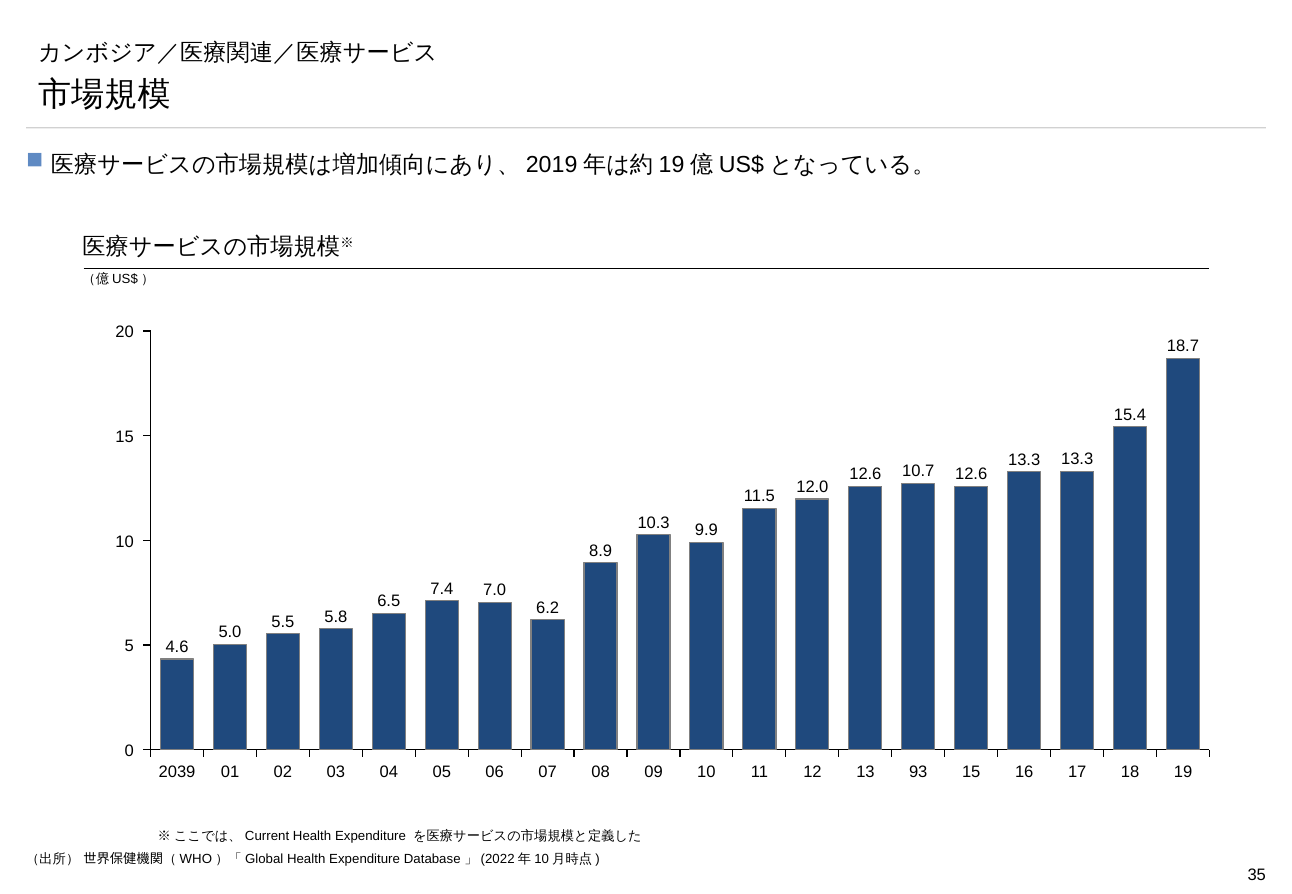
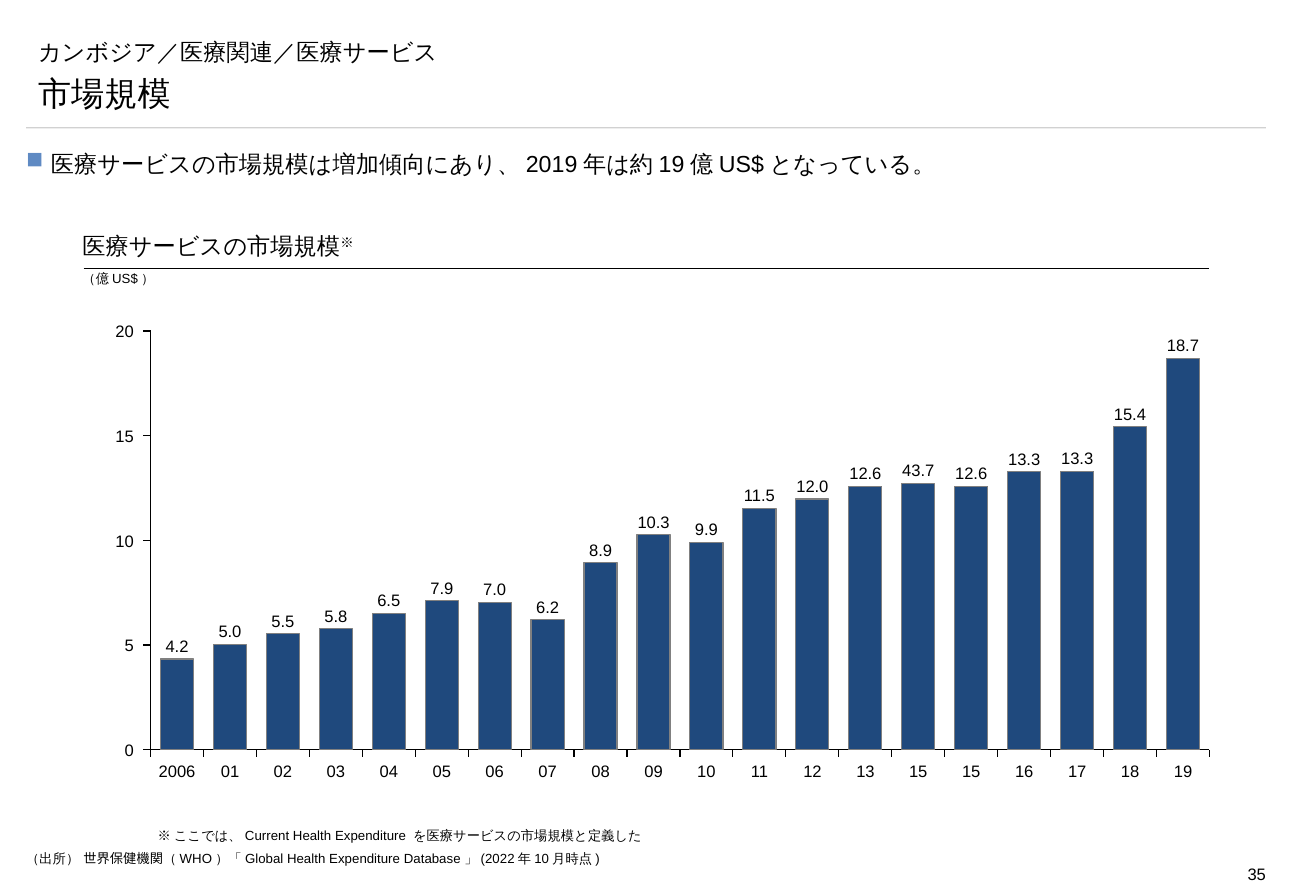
10.7: 10.7 -> 43.7 (918, 472)
7.4: 7.4 -> 7.9 (442, 589)
4.6: 4.6 -> 4.2 (177, 648)
2039: 2039 -> 2006 (177, 773)
01 93: 93 -> 15 (918, 773)
